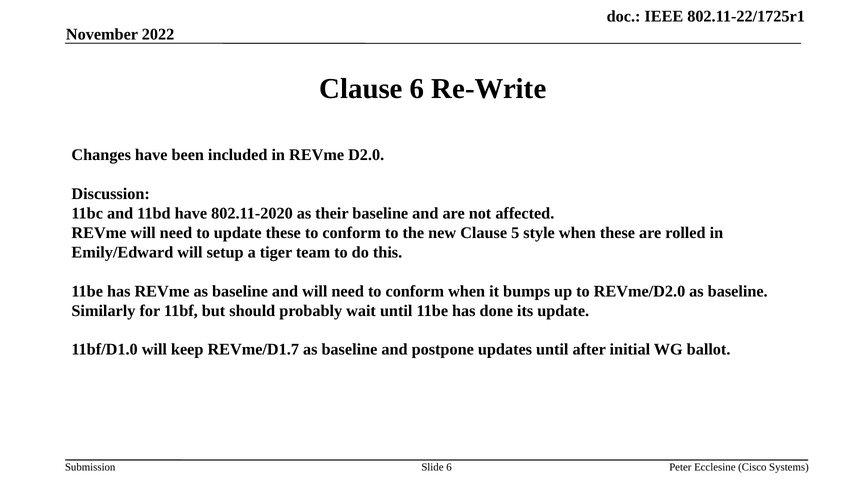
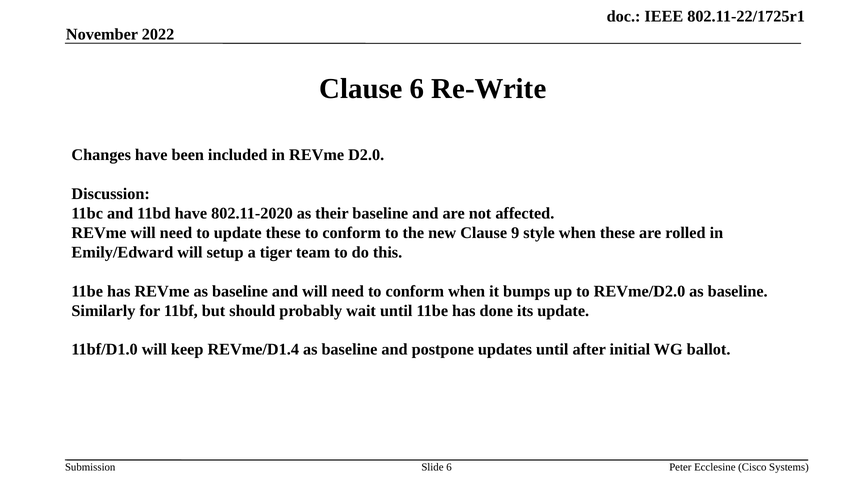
5: 5 -> 9 (515, 233)
REVme/D1.7: REVme/D1.7 -> REVme/D1.4 (253, 350)
